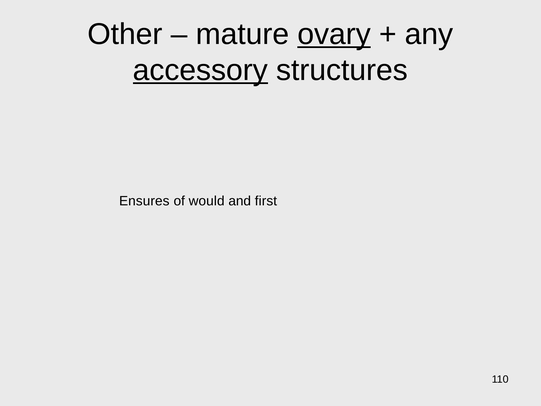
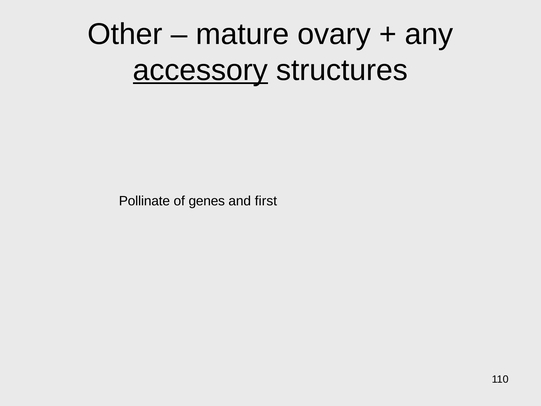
ovary underline: present -> none (334, 34)
Ensures: Ensures -> Pollinate (144, 201)
would: would -> genes (207, 201)
